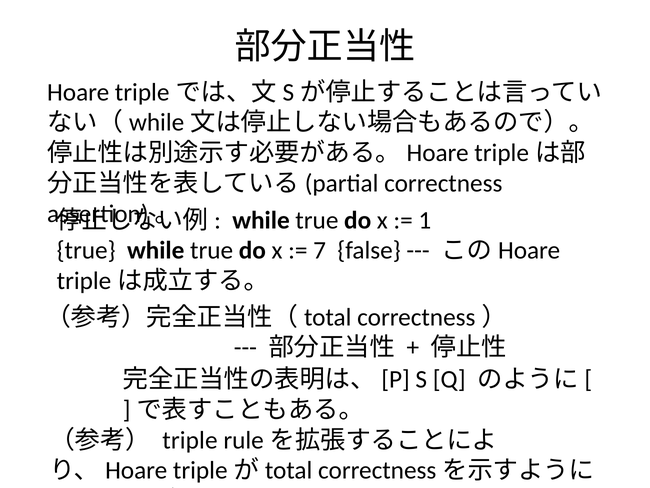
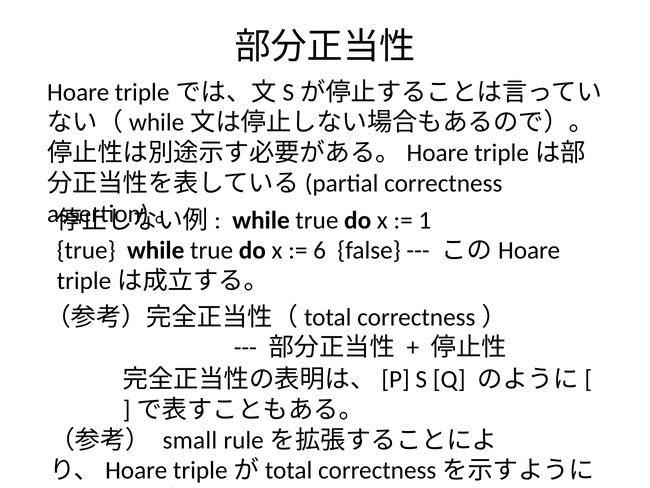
7: 7 -> 6 (320, 250)
triple: triple -> small (190, 440)
